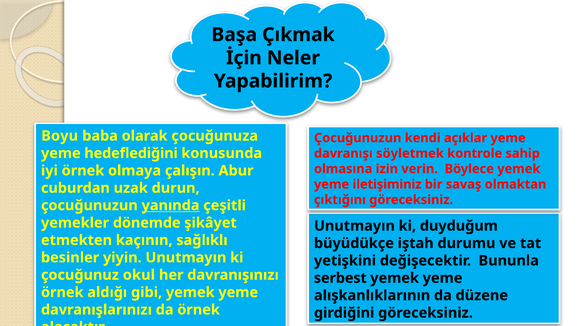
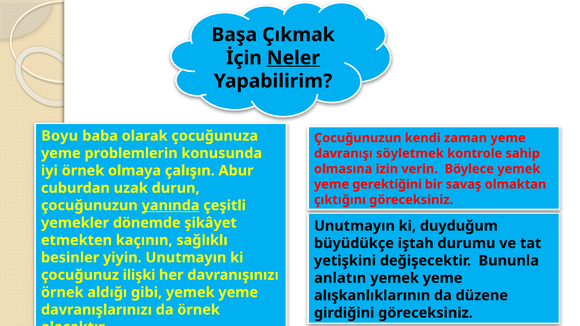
Neler underline: none -> present (293, 58)
açıklar: açıklar -> zaman (465, 138)
hedeflediğini: hedeflediğini -> problemlerin (131, 153)
iletişiminiz: iletişiminiz -> gerektiğini (387, 184)
okul: okul -> ilişki (139, 275)
serbest: serbest -> anlatın (340, 278)
